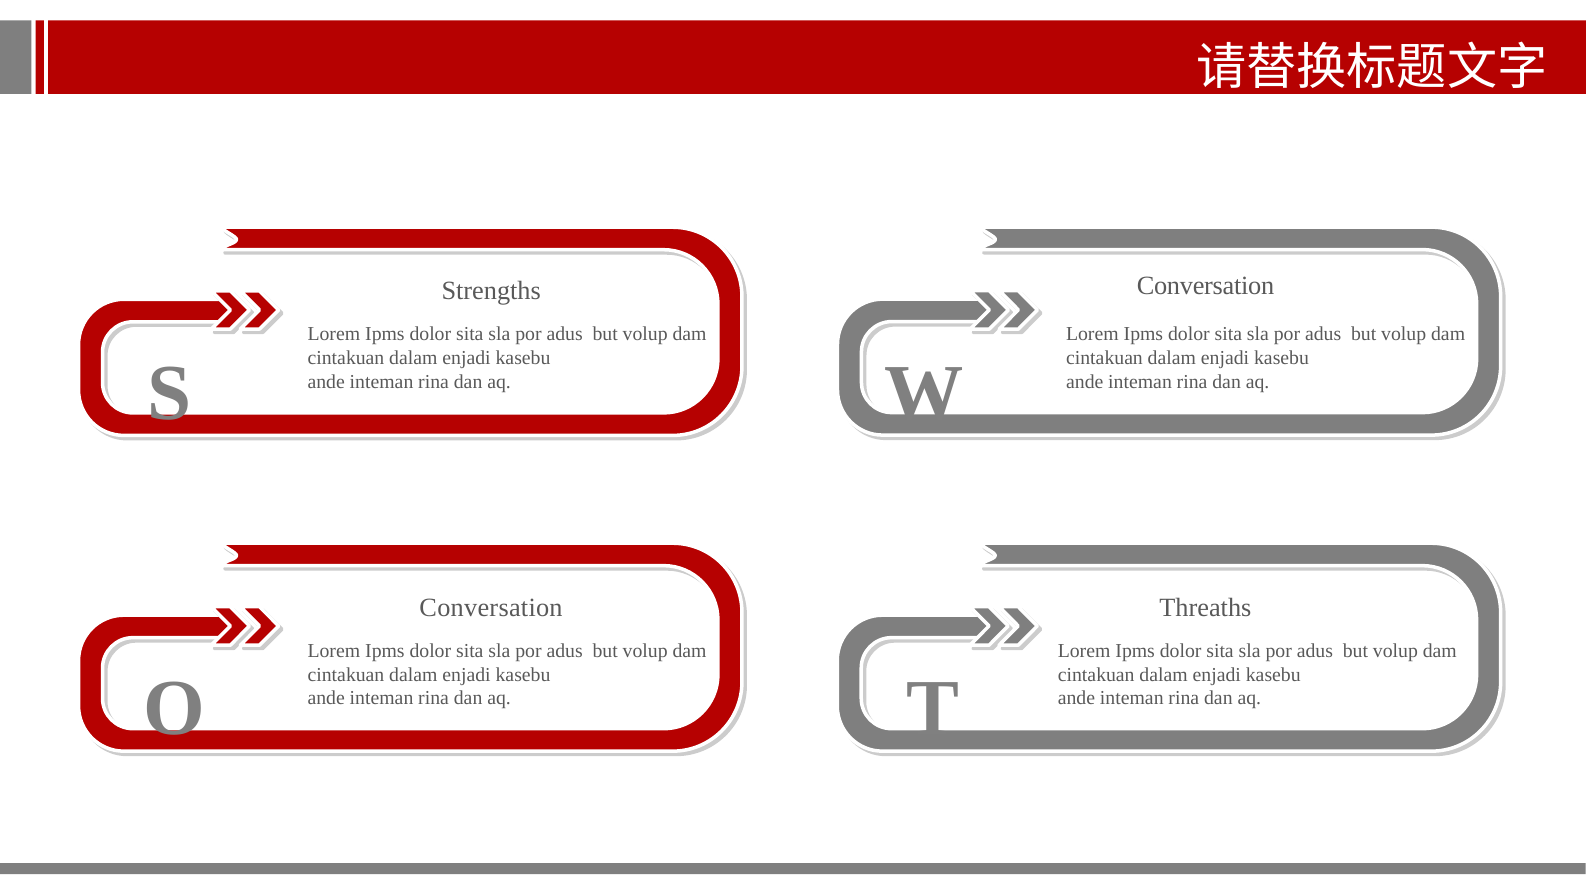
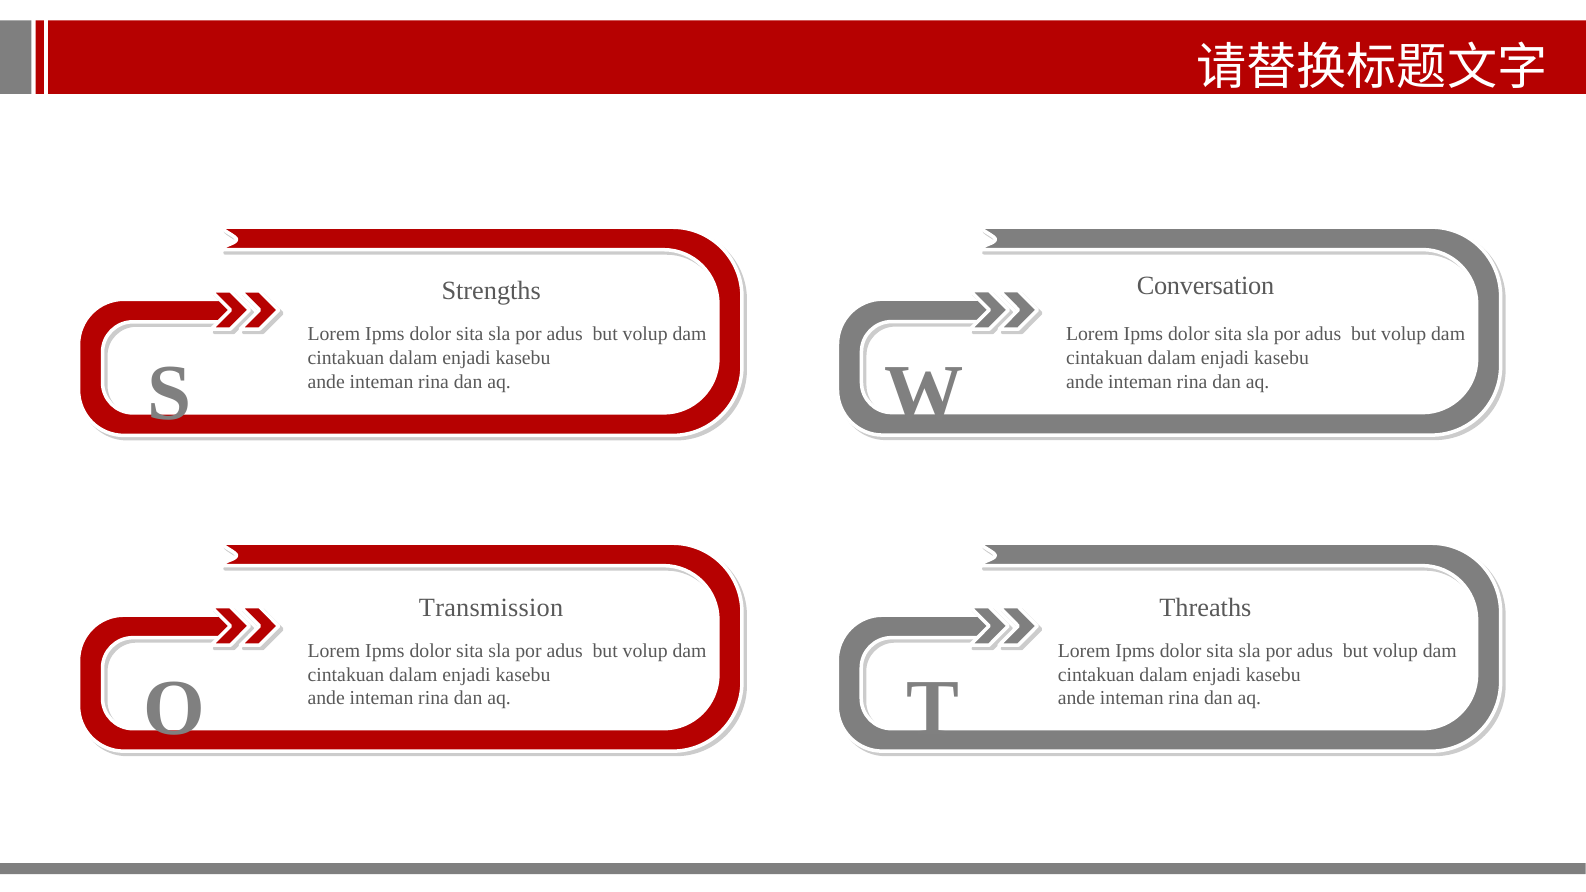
Conversation: Conversation -> Transmission (491, 608)
